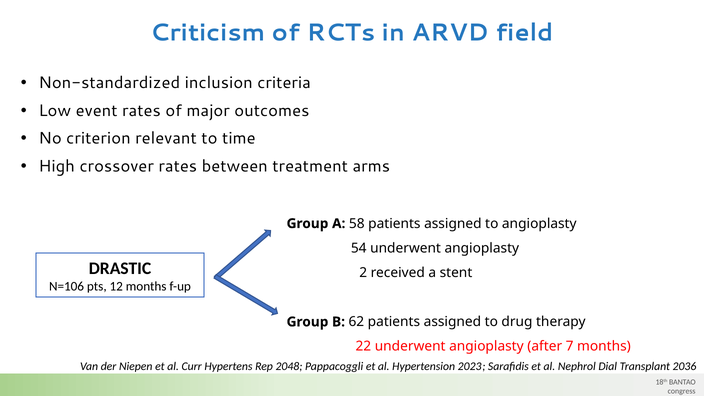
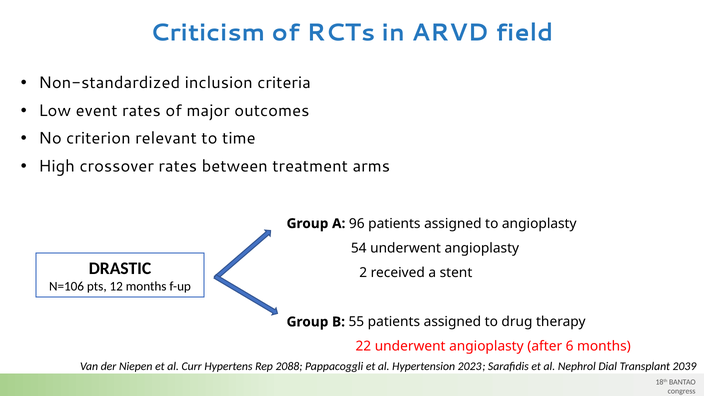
58: 58 -> 96 (357, 224)
62: 62 -> 55 (356, 322)
7: 7 -> 6 (570, 346)
2048: 2048 -> 2088 (289, 367)
2036: 2036 -> 2039 (684, 367)
